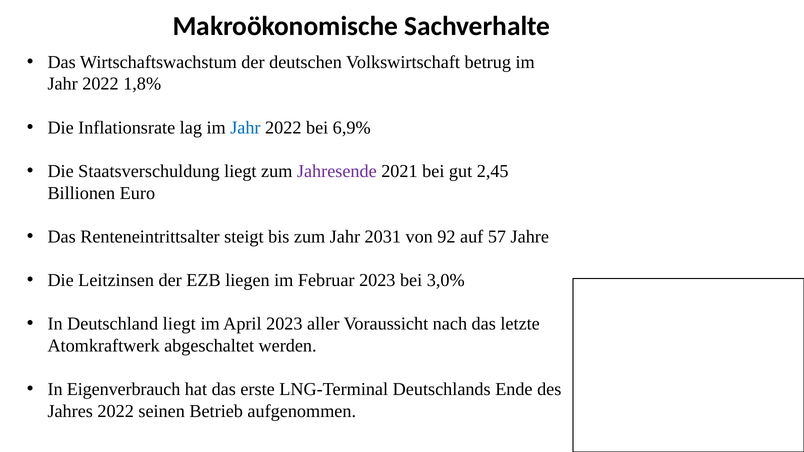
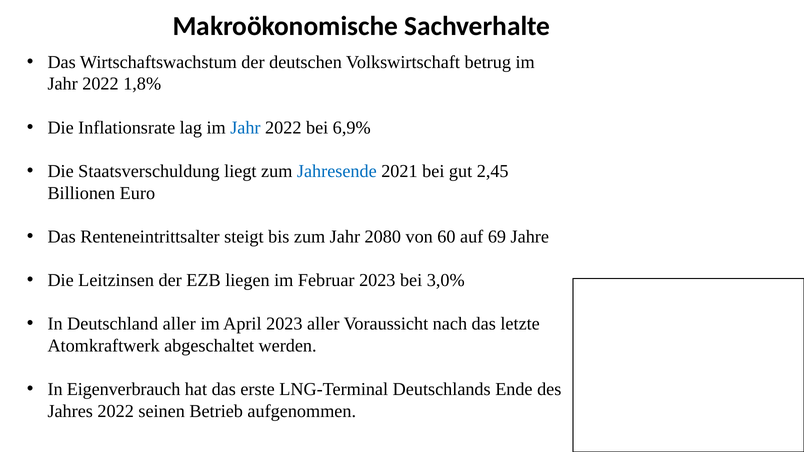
Jahresende colour: purple -> blue (337, 171)
2031: 2031 -> 2080 (383, 237)
92: 92 -> 60 (446, 237)
57: 57 -> 69 (497, 237)
Deutschland liegt: liegt -> aller (179, 324)
